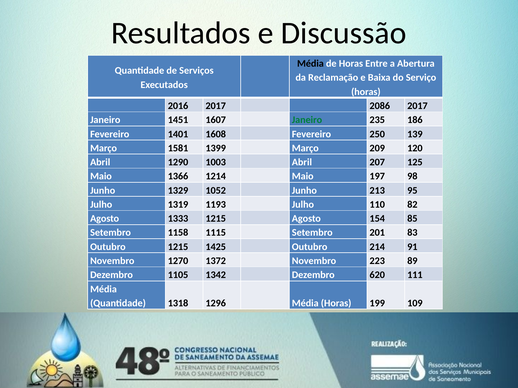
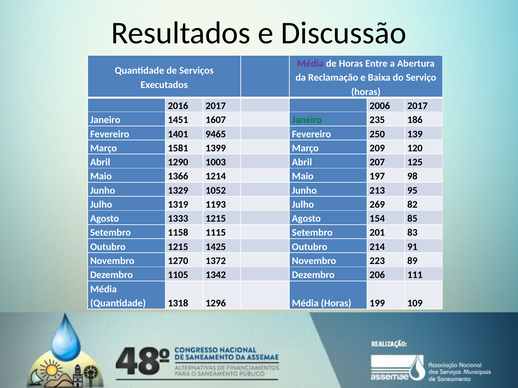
Média colour: black -> purple (310, 64)
2086: 2086 -> 2006 (380, 106)
1608: 1608 -> 9465 (216, 134)
110: 110 -> 269 (377, 205)
620: 620 -> 206 (377, 275)
